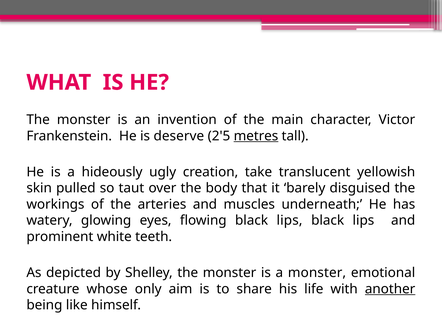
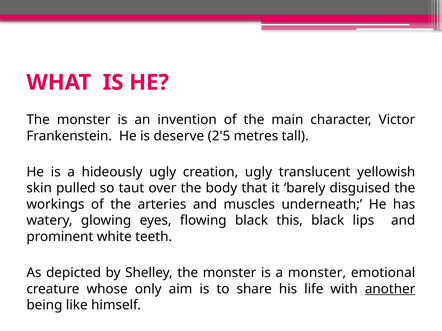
metres underline: present -> none (256, 136)
creation take: take -> ugly (258, 172)
flowing black lips: lips -> this (290, 221)
